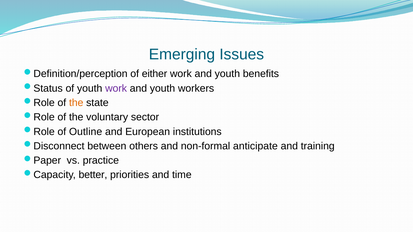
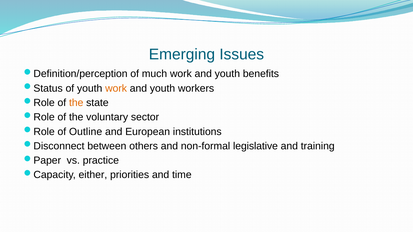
either: either -> much (155, 74)
work colour: purple -> orange (116, 88)
anticipate: anticipate -> legislative (255, 146)
better: better -> either (93, 175)
